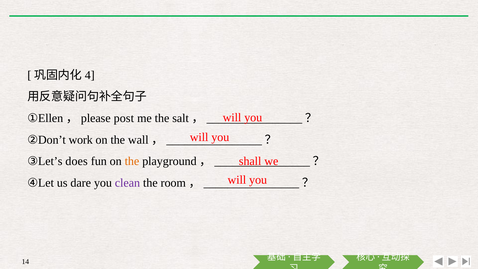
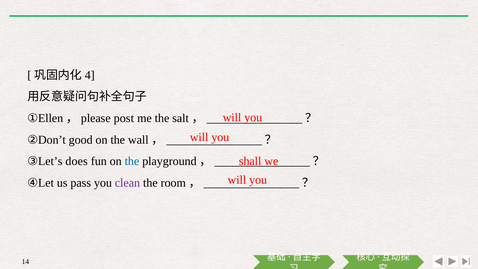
work: work -> good (81, 140)
the colour: orange -> blue (132, 161)
dare: dare -> pass (81, 183)
